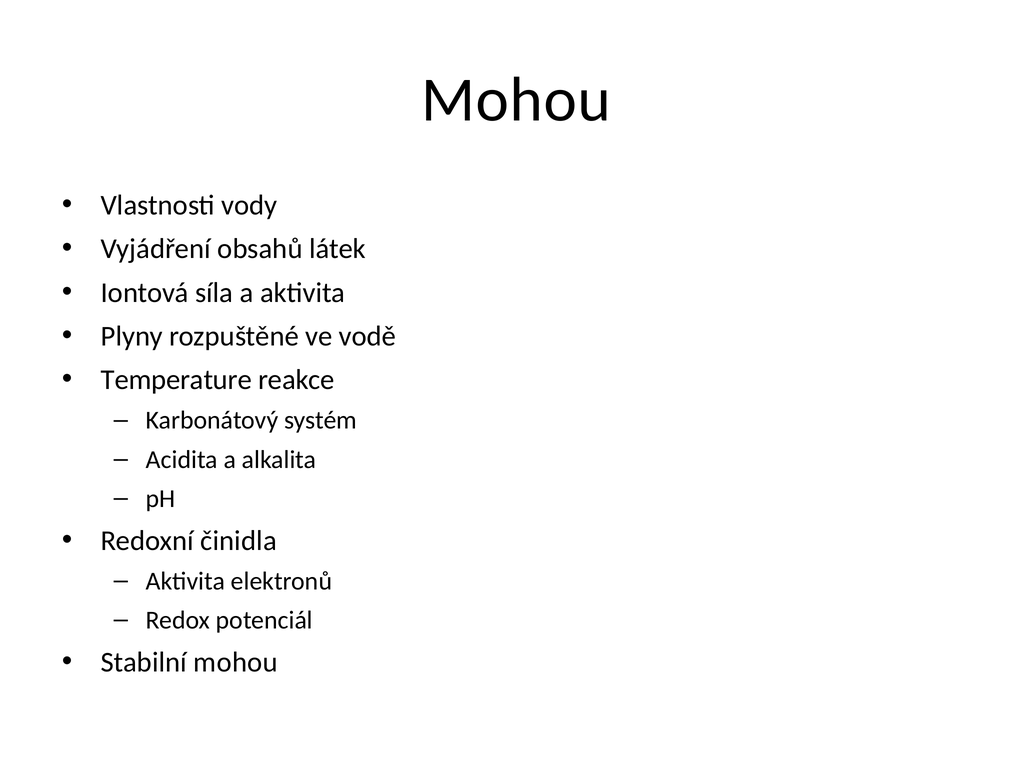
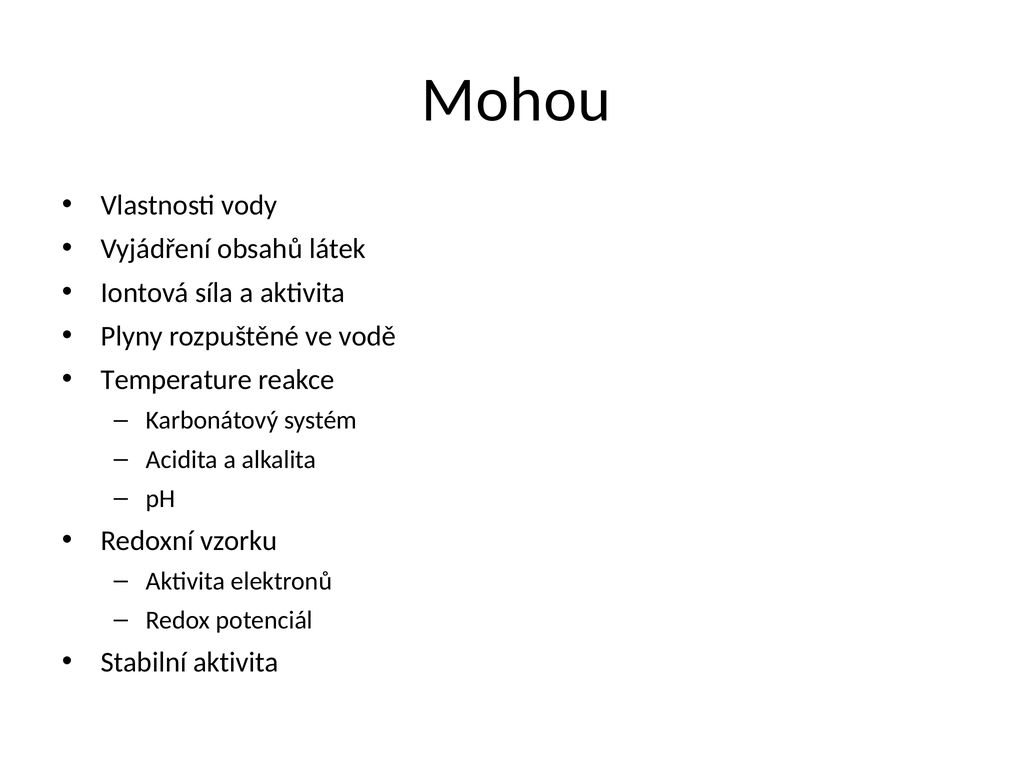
činidla: činidla -> vzorku (239, 540)
Stabilní mohou: mohou -> aktivita (236, 662)
